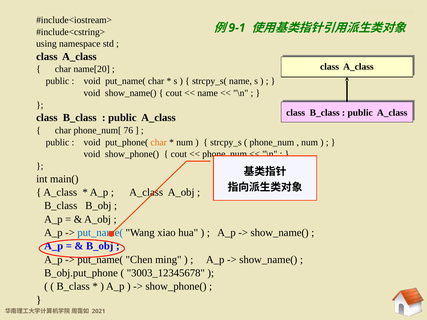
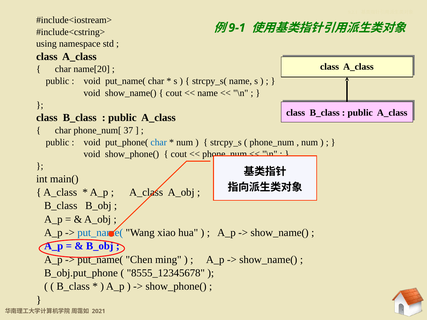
76: 76 -> 37 (128, 130)
char colour: orange -> blue (159, 142)
3003_12345678: 3003_12345678 -> 8555_12345678 (166, 273)
